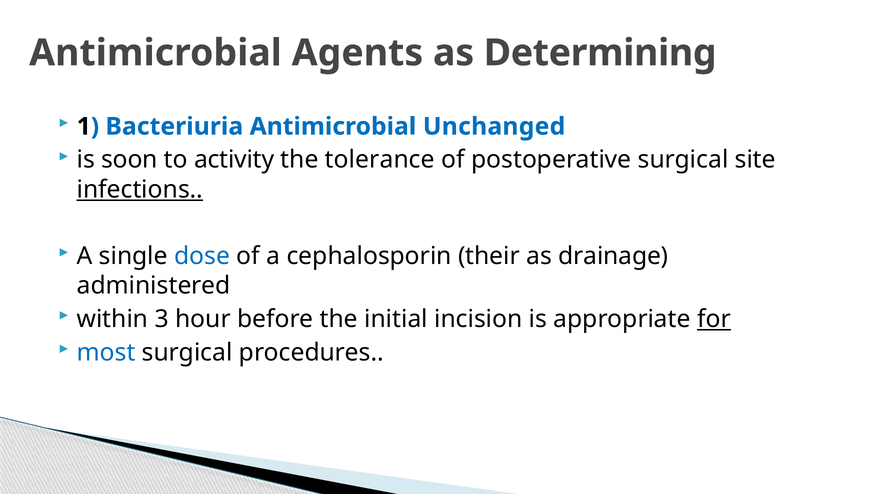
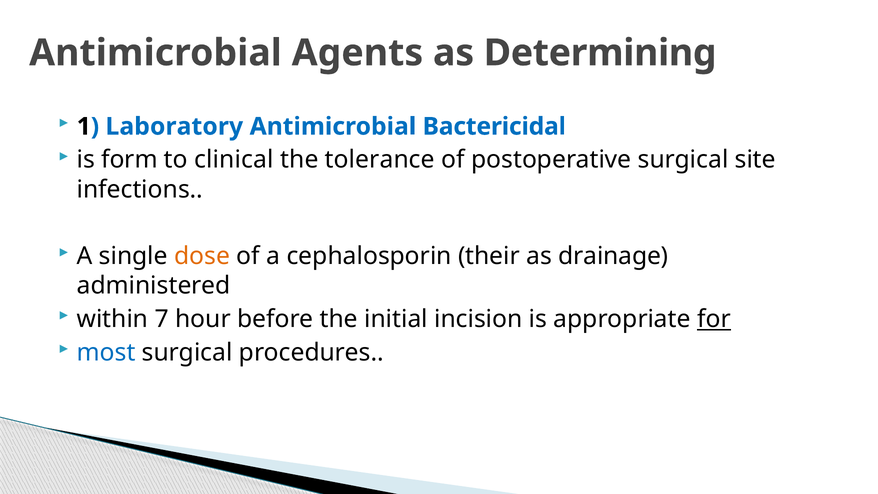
Bacteriuria: Bacteriuria -> Laboratory (174, 126)
Unchanged: Unchanged -> Bactericidal (494, 126)
soon: soon -> form (129, 160)
activity: activity -> clinical (234, 160)
infections underline: present -> none (140, 189)
dose colour: blue -> orange (202, 256)
3: 3 -> 7 (162, 319)
